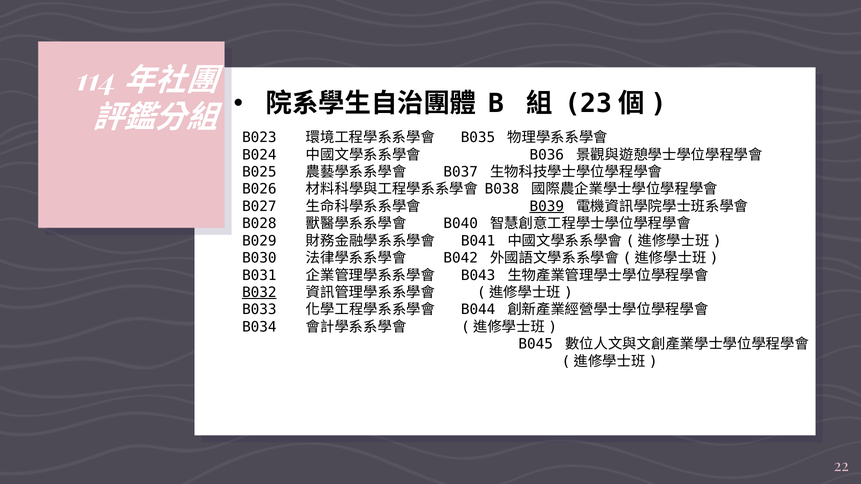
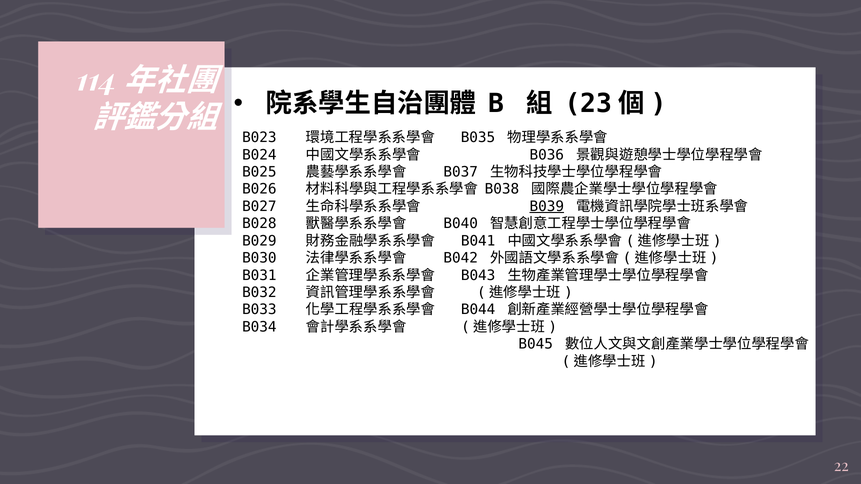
B032 underline: present -> none (259, 293)
